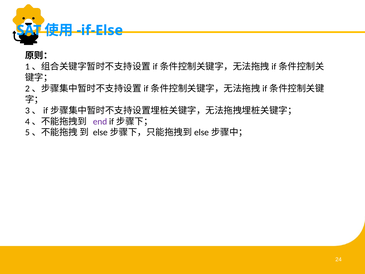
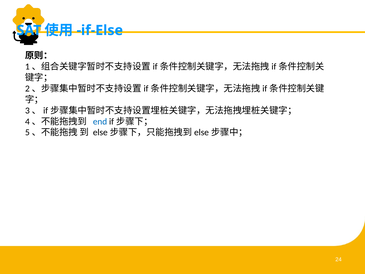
end colour: purple -> blue (100, 121)
